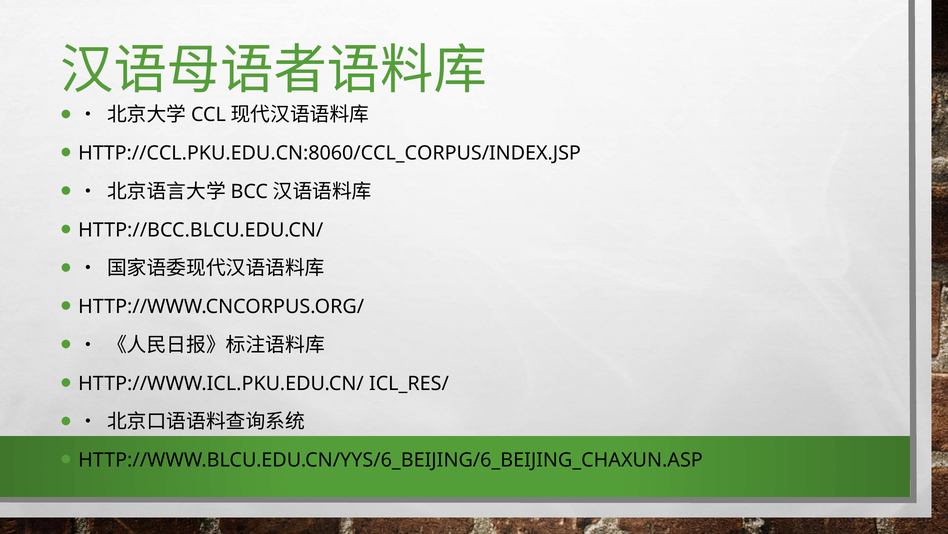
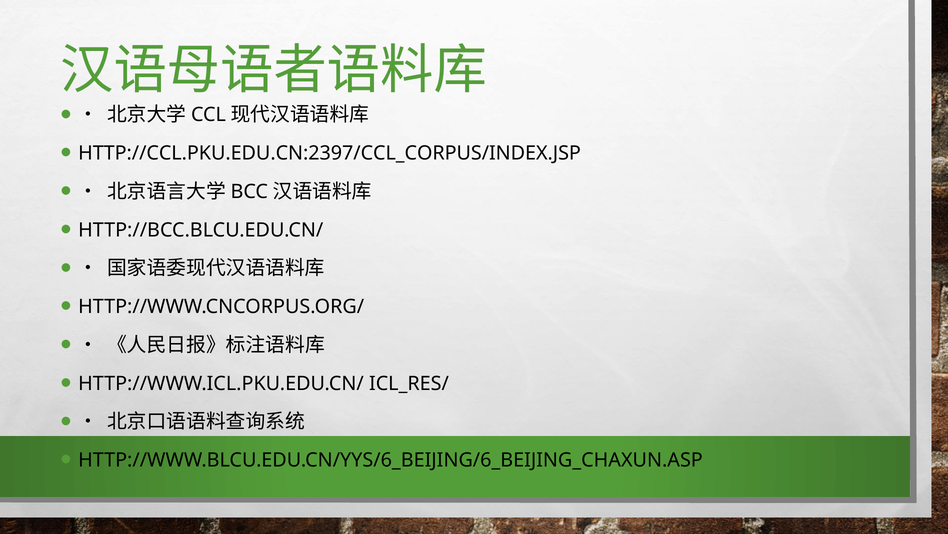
HTTP://CCL.PKU.EDU.CN:8060/CCL_CORPUS/INDEX.JSP: HTTP://CCL.PKU.EDU.CN:8060/CCL_CORPUS/INDEX.JSP -> HTTP://CCL.PKU.EDU.CN:2397/CCL_CORPUS/INDEX.JSP (330, 153)
